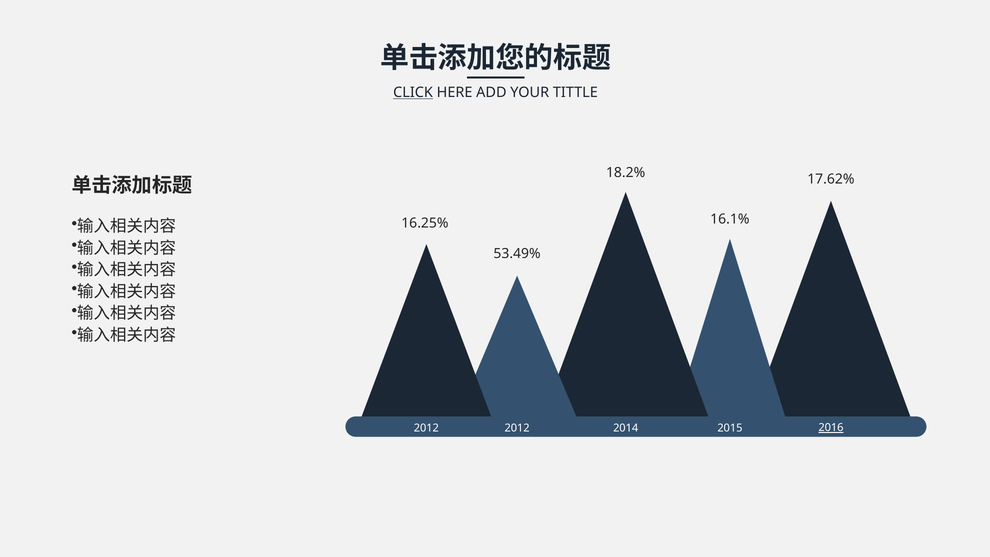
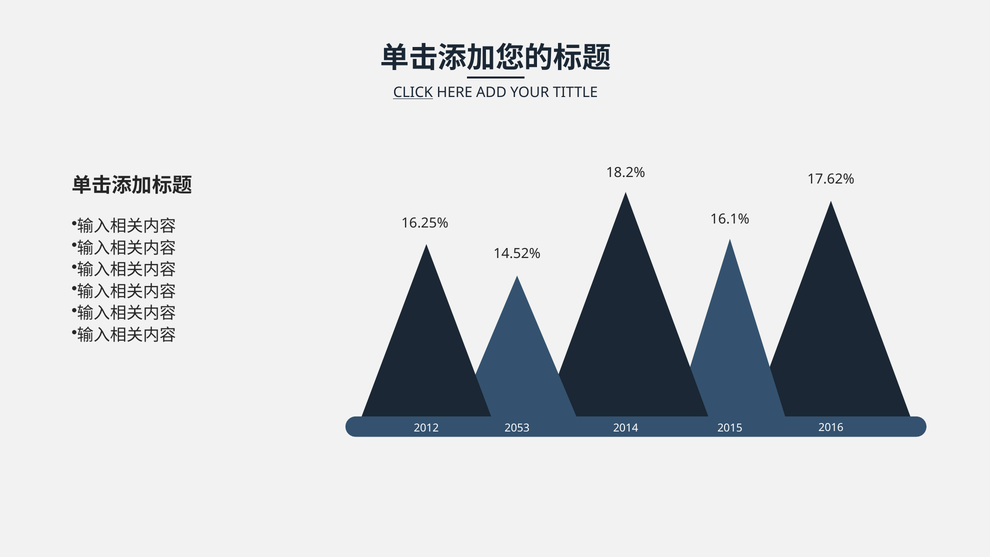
53.49%: 53.49% -> 14.52% (517, 253)
2012 2012: 2012 -> 2053 (517, 428)
2016 underline: present -> none (831, 428)
